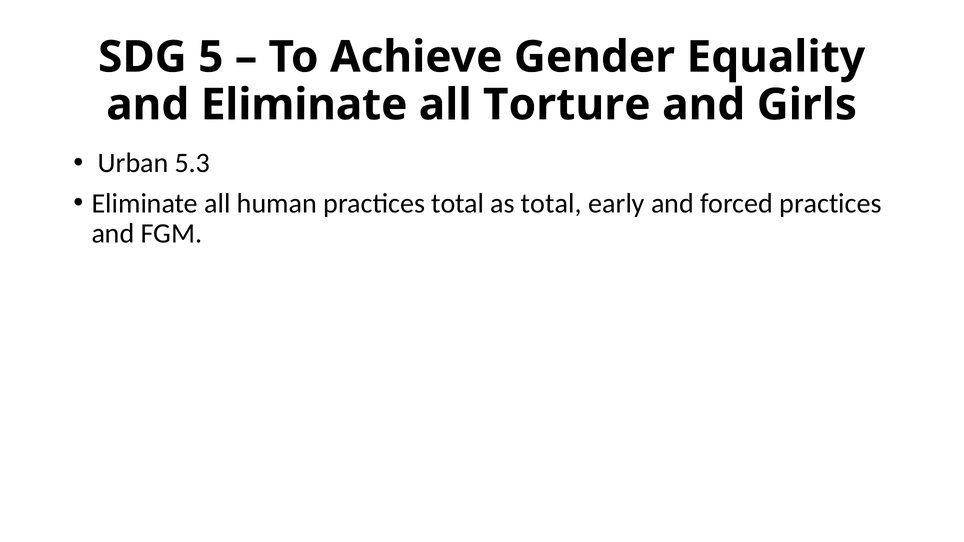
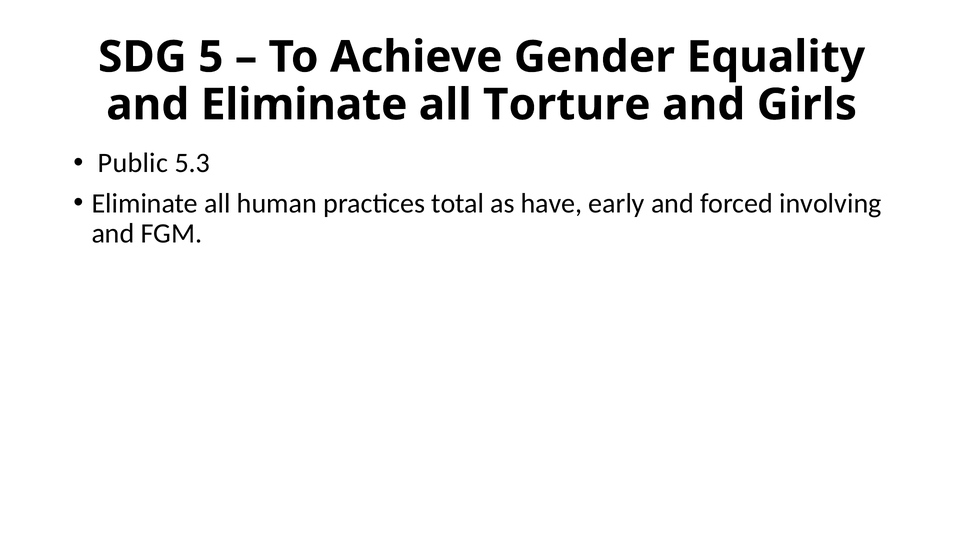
Urban: Urban -> Public (133, 163)
as total: total -> have (551, 203)
forced practices: practices -> involving (830, 203)
